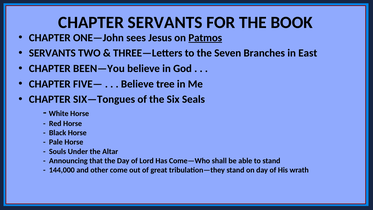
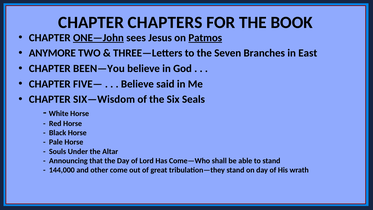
CHAPTER SERVANTS: SERVANTS -> CHAPTERS (165, 22)
ONE—John underline: none -> present (98, 38)
SERVANTS: SERVANTS -> ANYMORE (52, 53)
tree: tree -> said (165, 84)
SIX—Tongues: SIX—Tongues -> SIX—Wisdom (104, 99)
